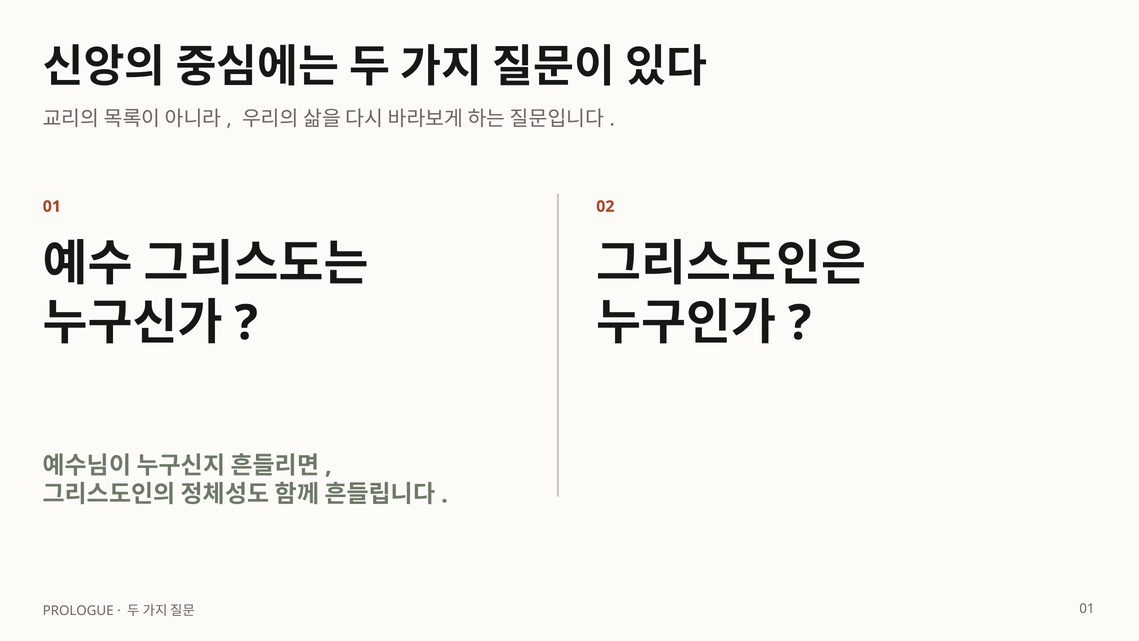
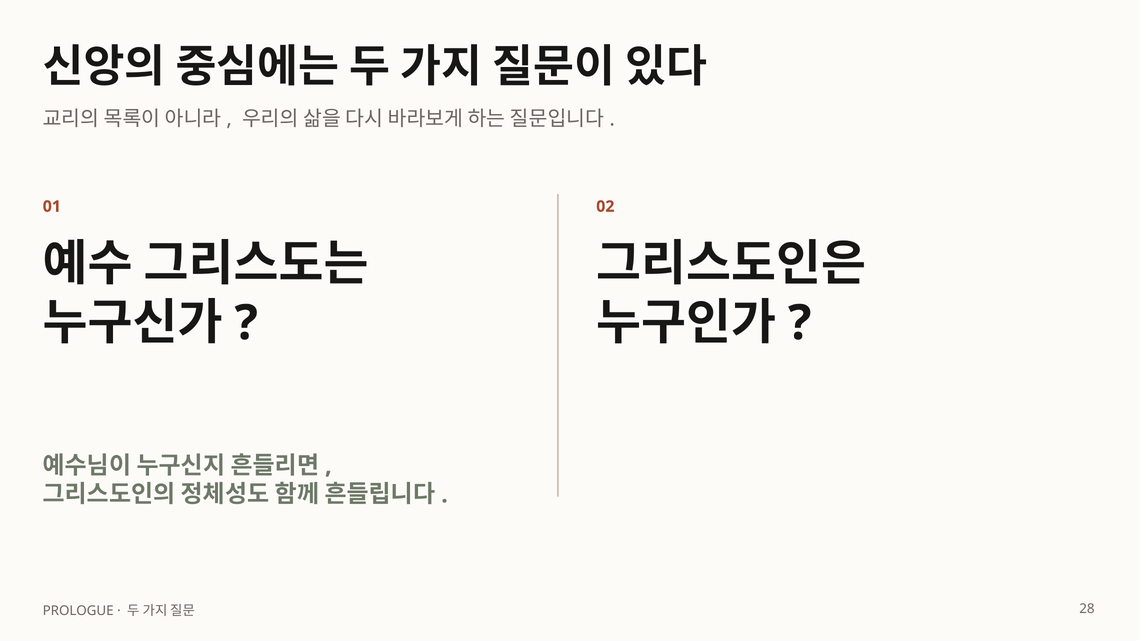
01: 01 -> 28 (1087, 609)
